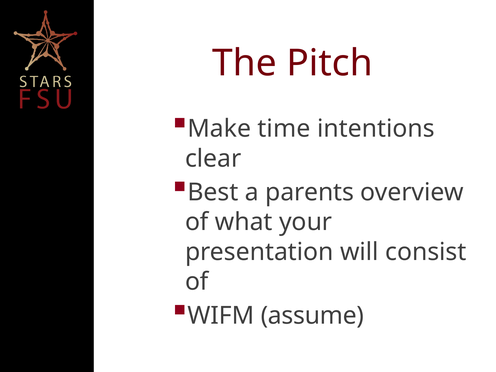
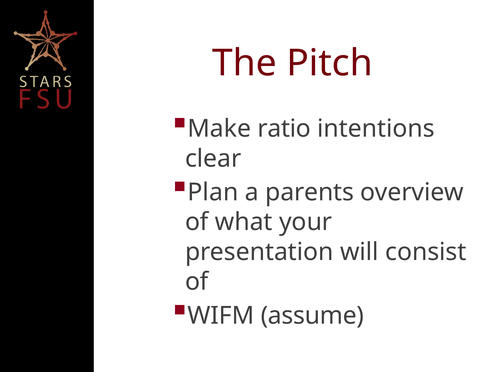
time: time -> ratio (284, 129)
Best: Best -> Plan (213, 192)
